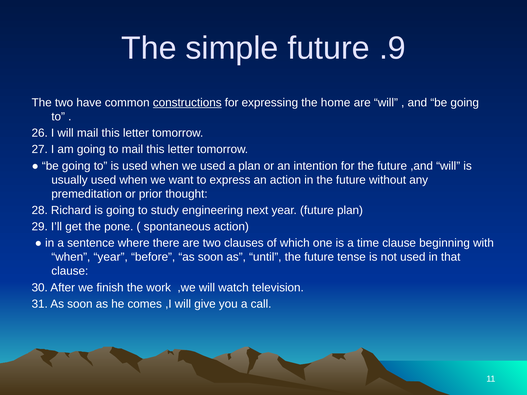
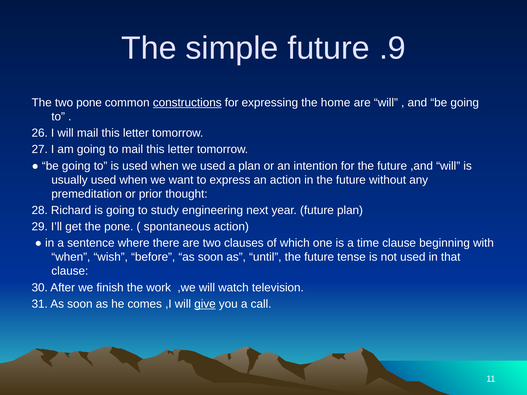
two have: have -> pone (89, 103)
when year: year -> wish (111, 257)
give underline: none -> present (205, 304)
